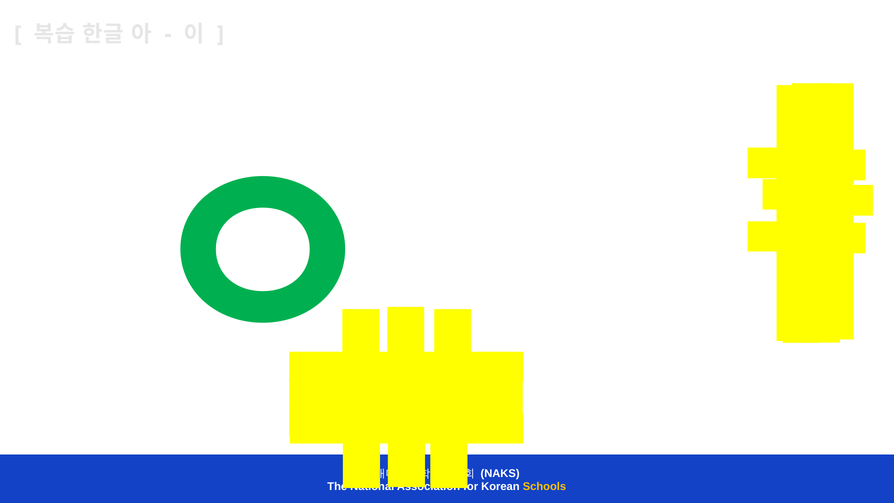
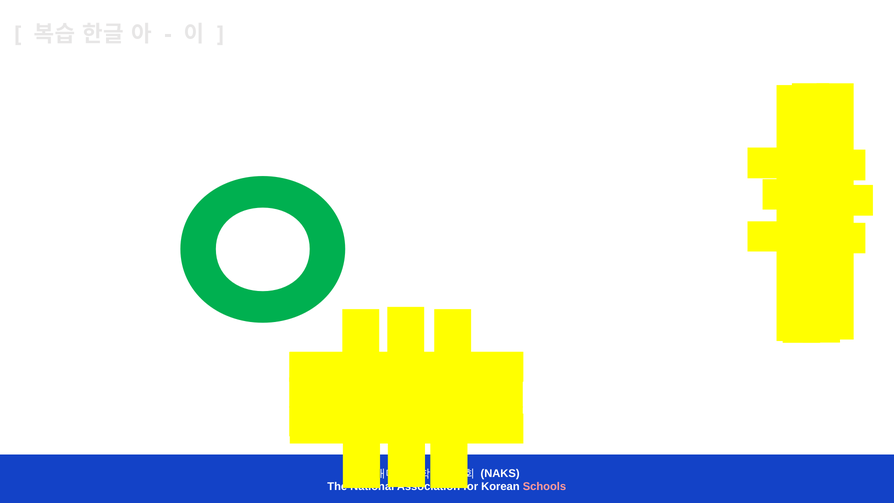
Schools colour: yellow -> pink (544, 487)
